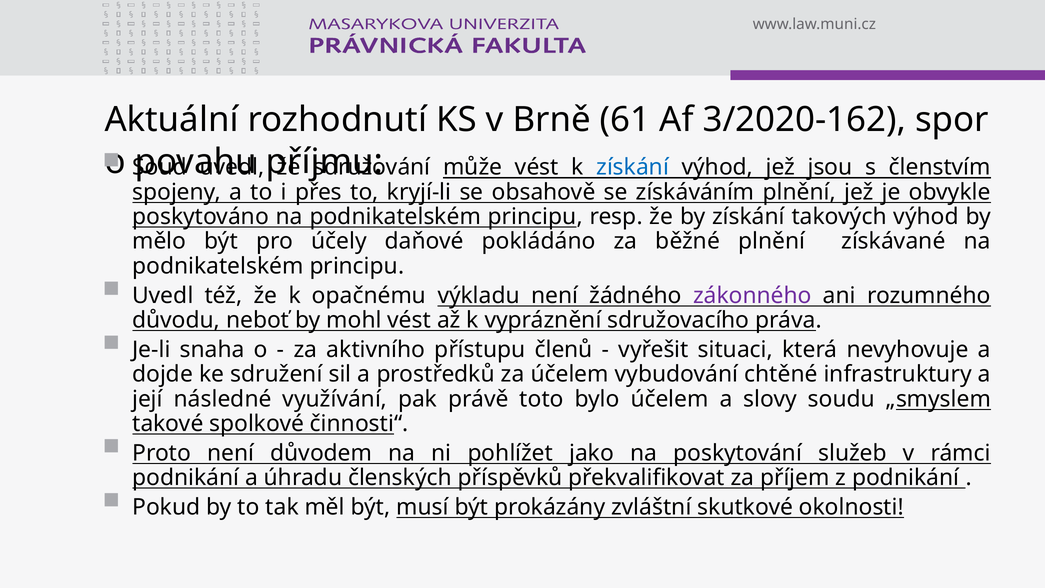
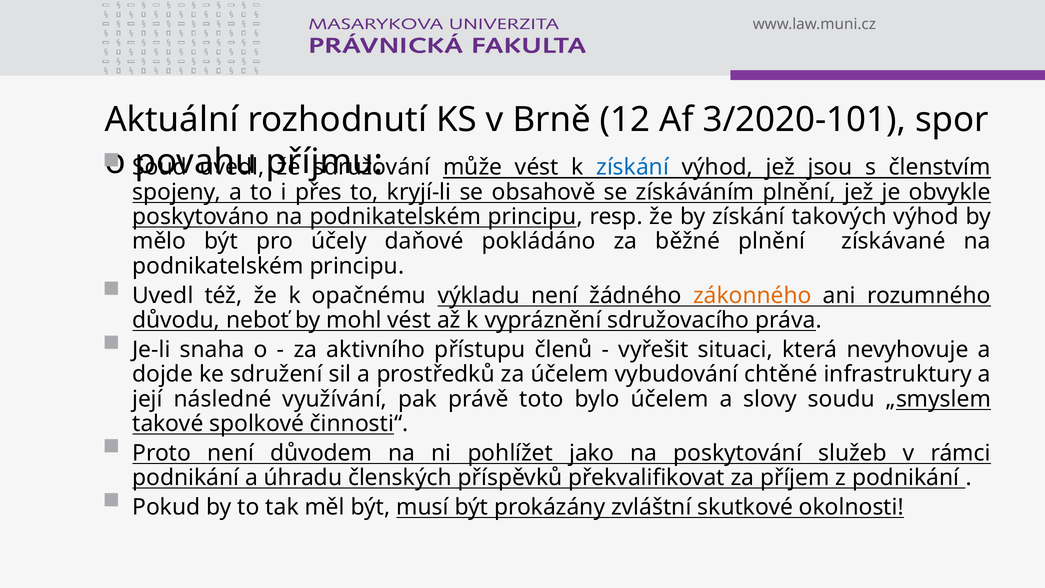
61: 61 -> 12 (625, 120)
3/2020-162: 3/2020-162 -> 3/2020-101 (804, 120)
zákonného colour: purple -> orange (752, 295)
